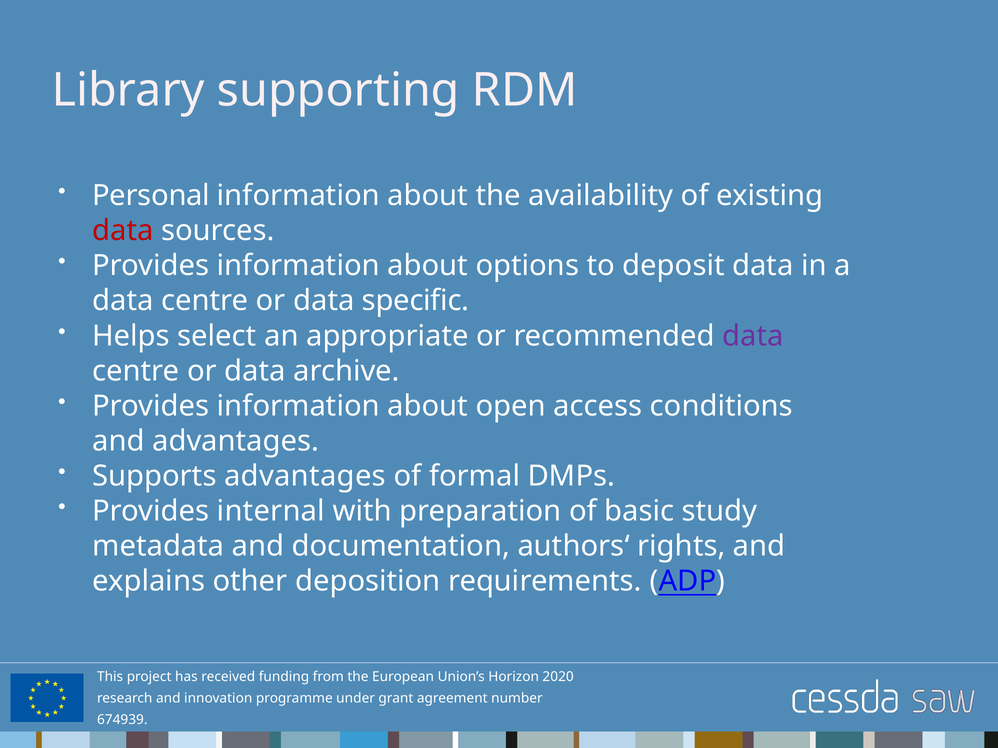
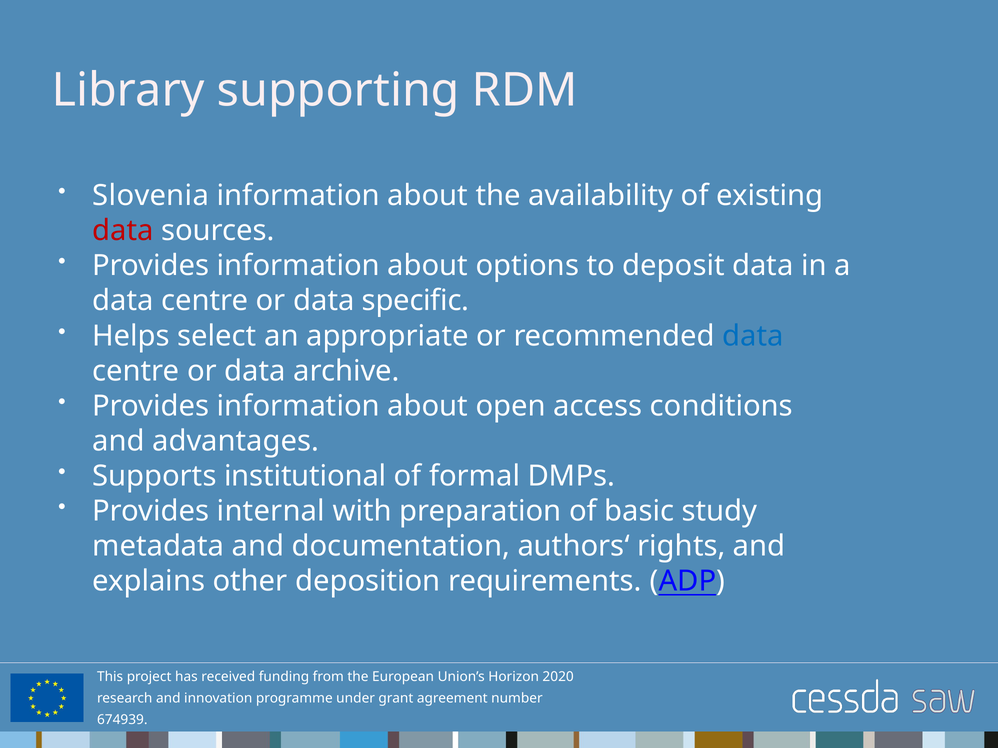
Personal: Personal -> Slovenia (151, 196)
data colour: purple -> blue (753, 336)
Supports advantages: advantages -> institutional (305, 476)
